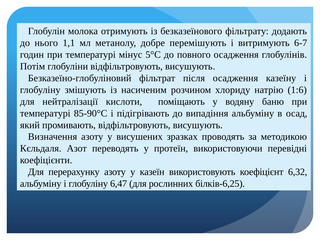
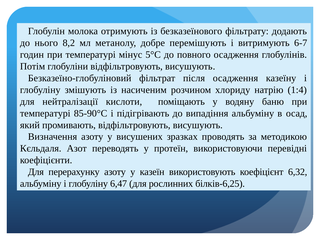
1,1: 1,1 -> 8,2 (69, 43)
1:6: 1:6 -> 1:4 (297, 90)
